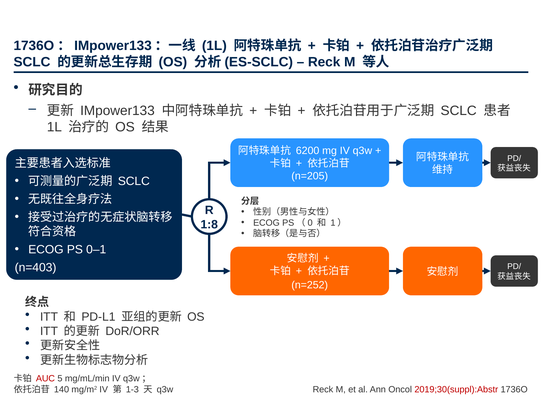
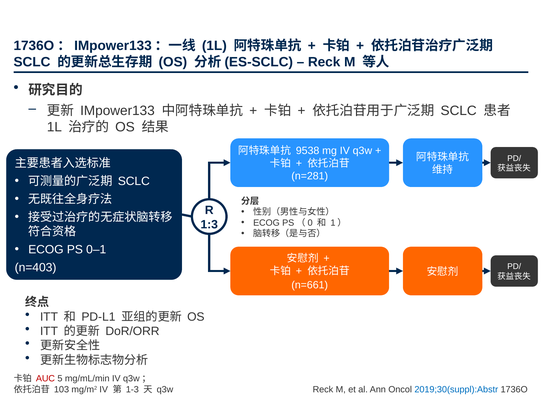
6200: 6200 -> 9538 (308, 151)
n=205: n=205 -> n=281 (310, 176)
1:8: 1:8 -> 1:3 (209, 225)
n=252: n=252 -> n=661 (310, 285)
2019;30(suppl):Abstr colour: red -> blue (456, 390)
140: 140 -> 103 (62, 390)
